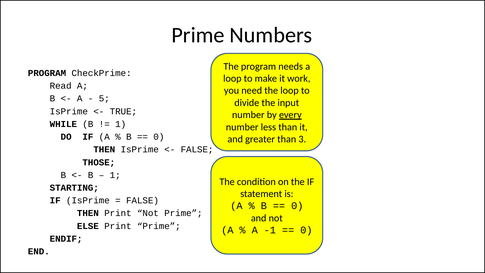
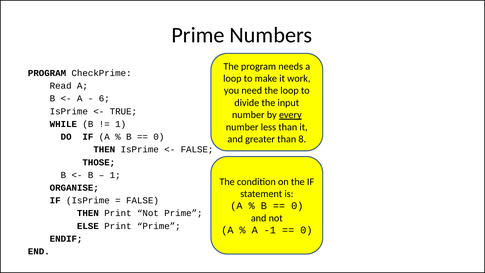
5: 5 -> 6 (104, 99)
3: 3 -> 8 (302, 139)
STARTING: STARTING -> ORGANISE (74, 188)
